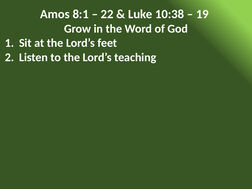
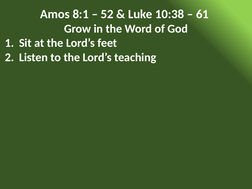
22: 22 -> 52 (107, 14)
19: 19 -> 61 (202, 14)
